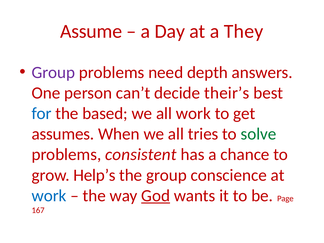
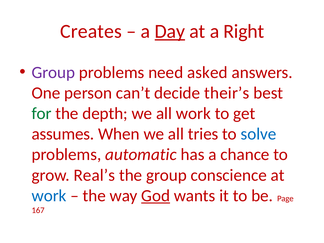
Assume: Assume -> Creates (91, 31)
Day underline: none -> present (170, 31)
They: They -> Right (244, 31)
depth: depth -> asked (207, 72)
for colour: blue -> green (42, 114)
based: based -> depth (105, 114)
solve colour: green -> blue (259, 134)
consistent: consistent -> automatic (141, 155)
Help’s: Help’s -> Real’s (94, 175)
